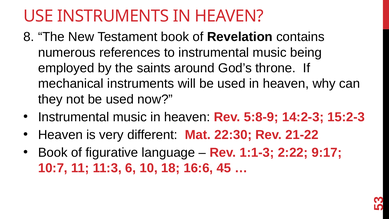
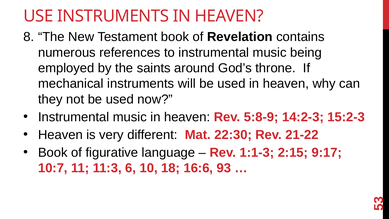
2:22: 2:22 -> 2:15 (293, 152)
45: 45 -> 93 (224, 168)
